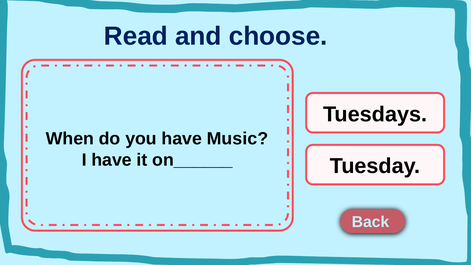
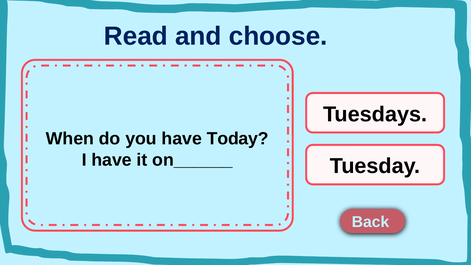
Music: Music -> Today (238, 139)
